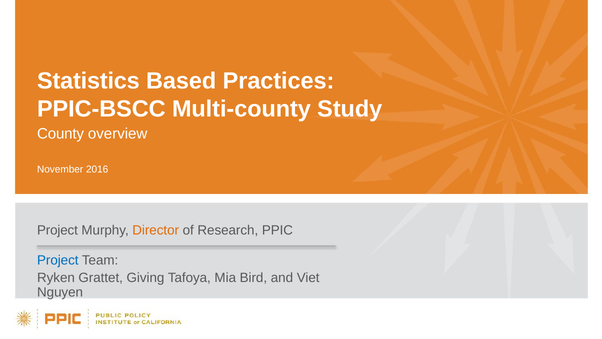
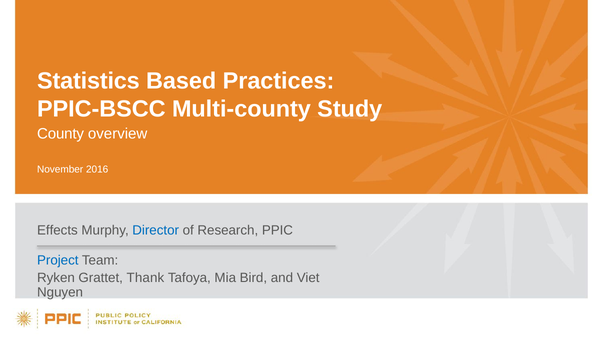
Project: Project -> Effects (57, 230)
Director colour: orange -> blue (156, 230)
Giving: Giving -> Thank (145, 277)
